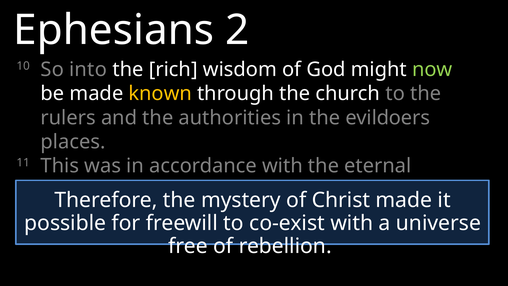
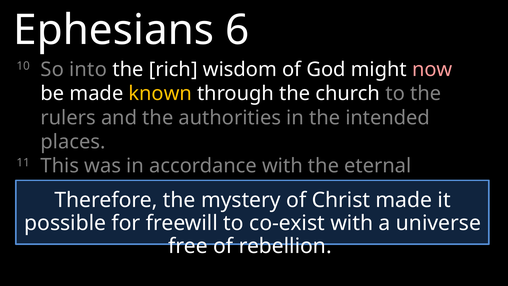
2: 2 -> 6 (237, 30)
now colour: light green -> pink (432, 69)
evildoers: evildoers -> intended (388, 118)
